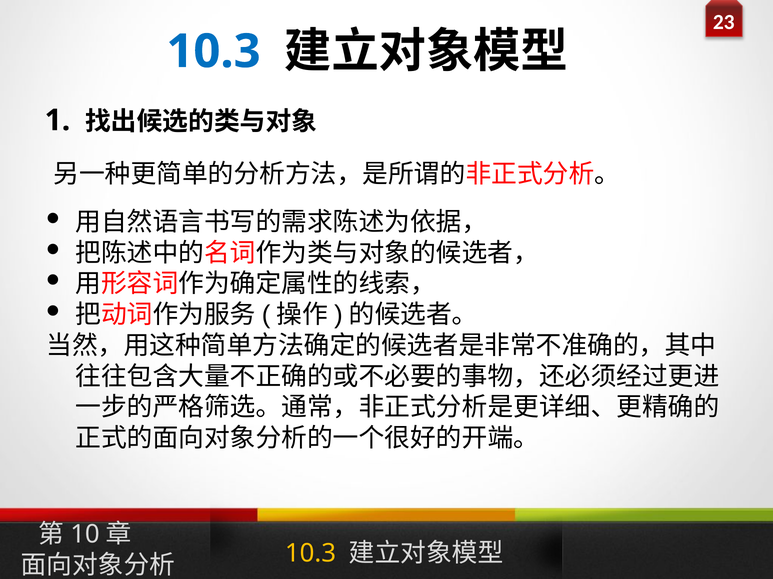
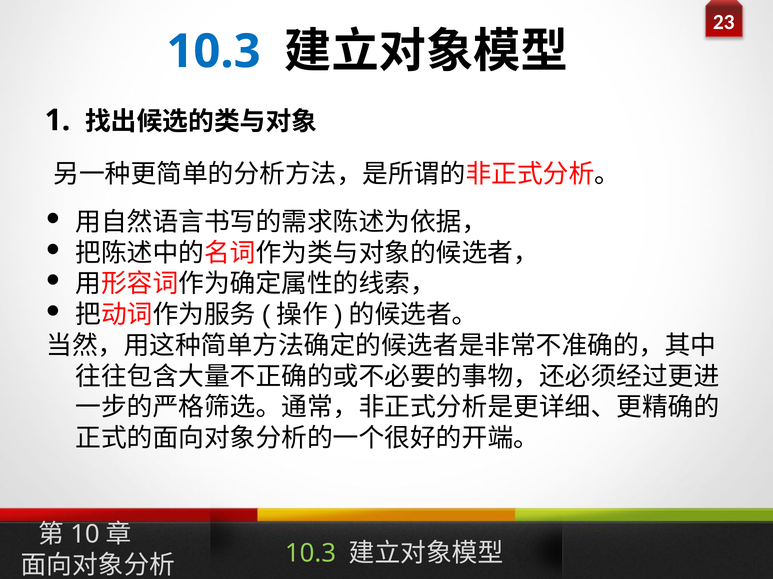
10.3 colour: yellow -> light green (311, 554)
